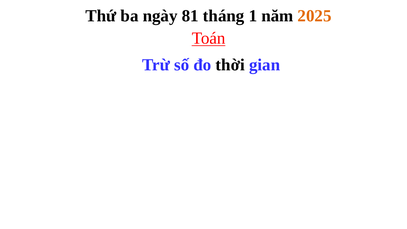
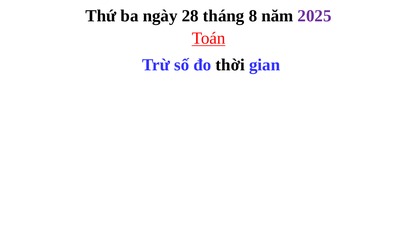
81: 81 -> 28 (190, 16)
1: 1 -> 8 (253, 16)
2025 colour: orange -> purple (315, 16)
